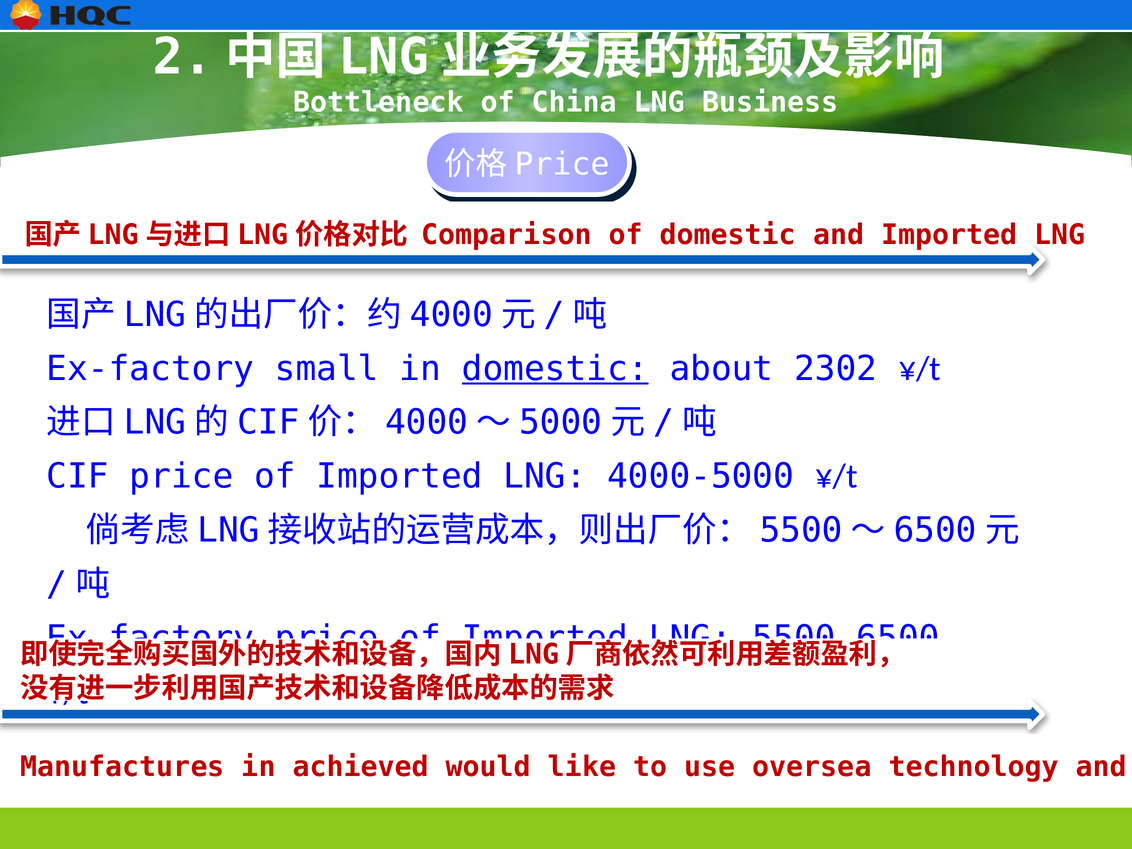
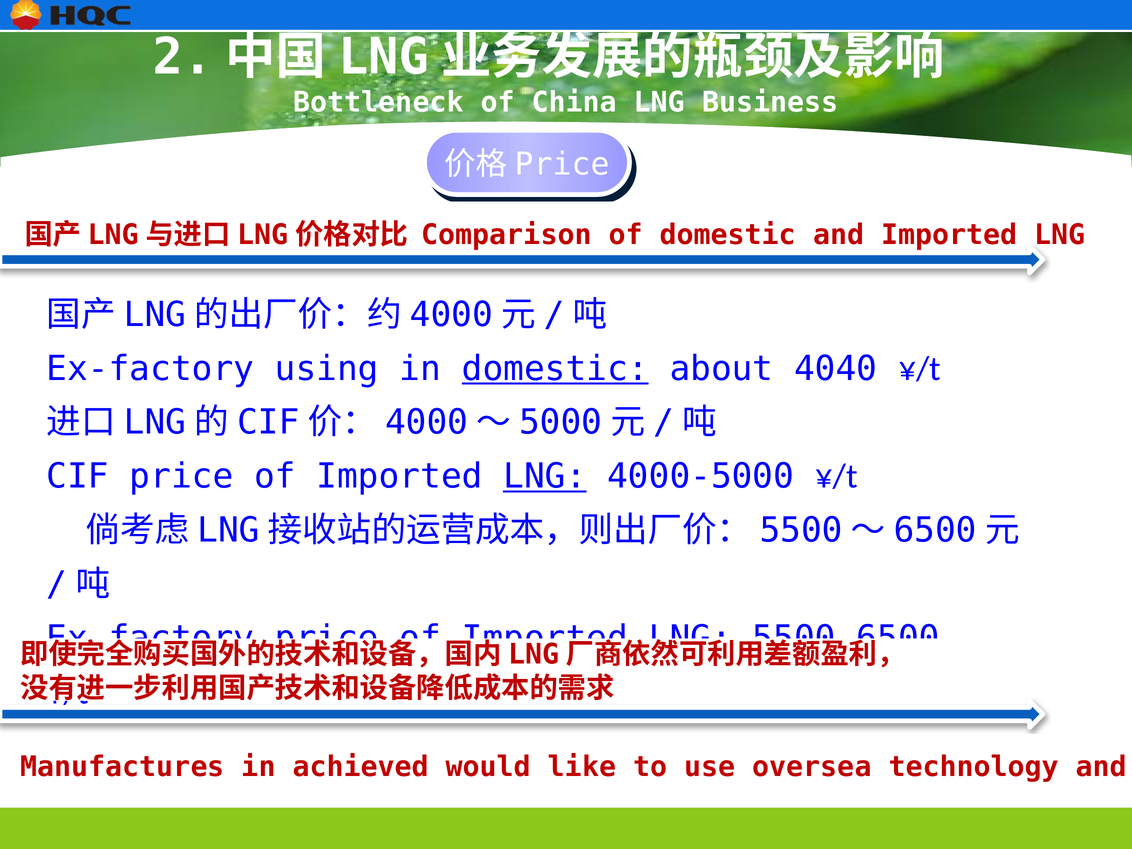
small: small -> using (327, 369)
2302: 2302 -> 4040 (836, 369)
LNG underline: none -> present (545, 476)
